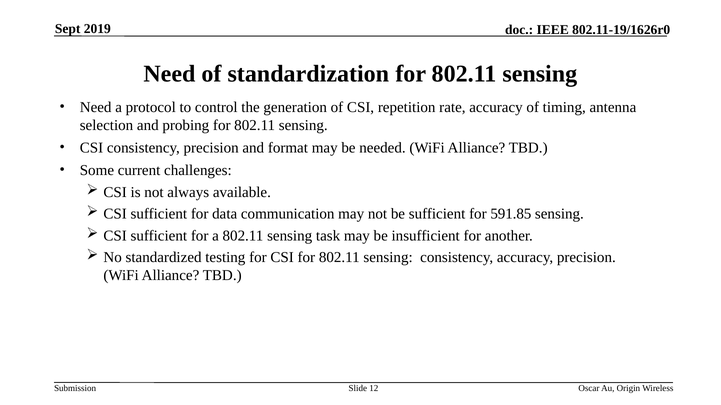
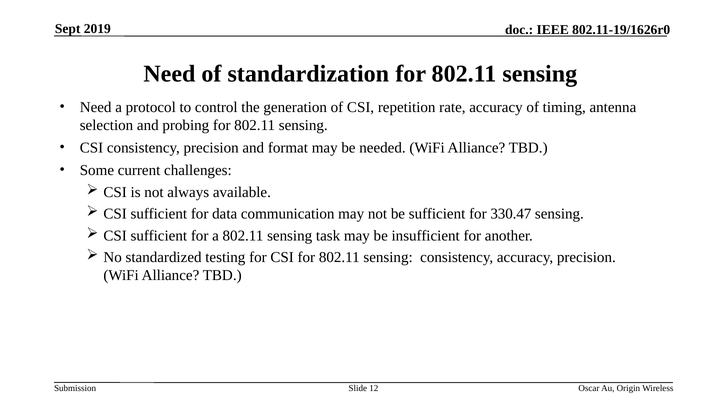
591.85: 591.85 -> 330.47 (511, 214)
